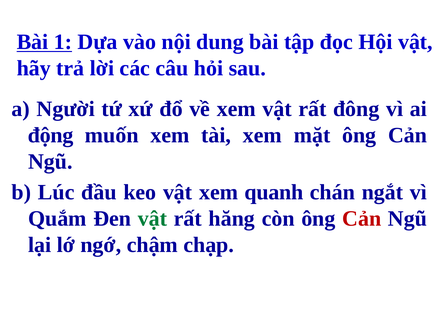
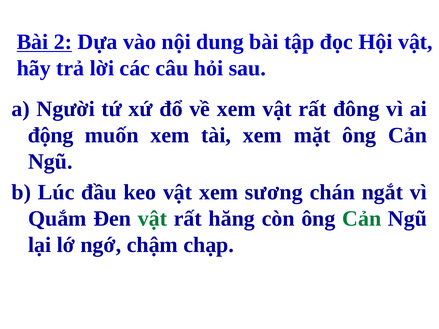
1: 1 -> 2 (63, 42)
quanh: quanh -> sương (274, 192)
Cản colour: red -> green (362, 219)
